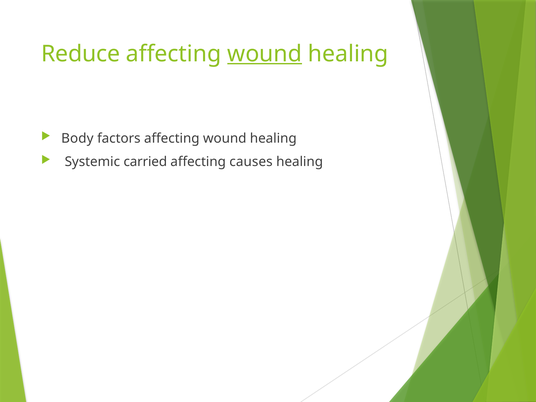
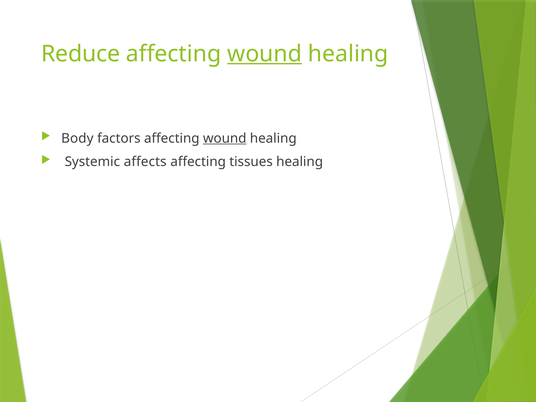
wound underline: none -> present (225, 138)
carried: carried -> affects (145, 162)
causes: causes -> tissues (251, 162)
